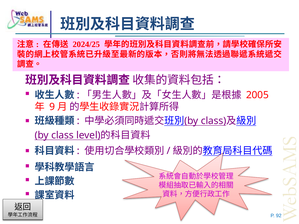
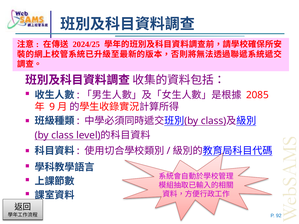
2005: 2005 -> 2085 (257, 95)
